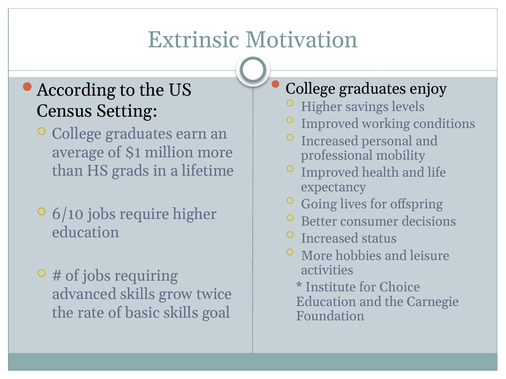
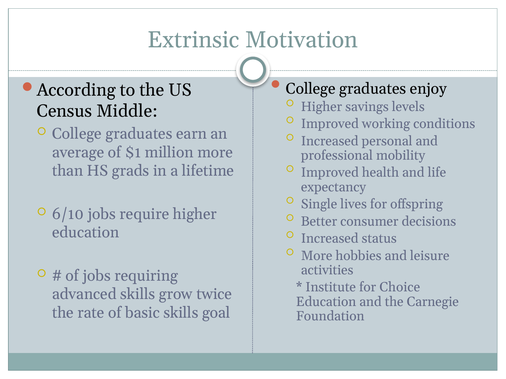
Setting: Setting -> Middle (127, 111)
Going: Going -> Single (319, 204)
